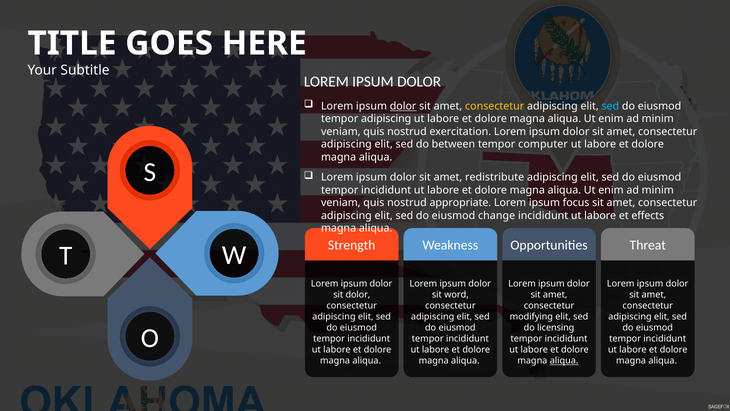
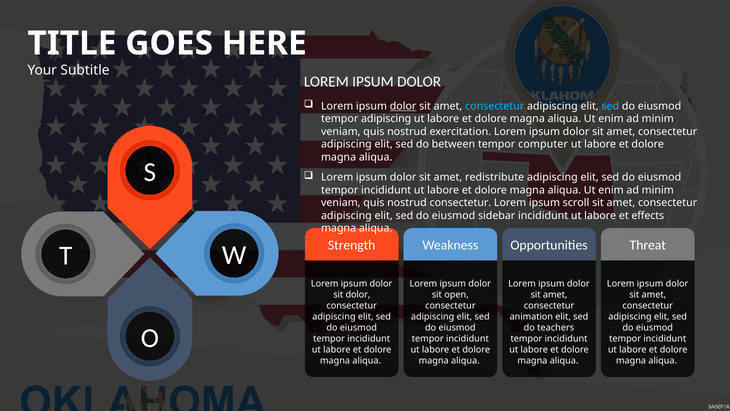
consectetur colour: yellow -> light blue (495, 106)
nostrud appropriate: appropriate -> consectetur (460, 203)
focus: focus -> scroll (576, 203)
change: change -> sidebar (497, 215)
word: word -> open (456, 295)
modifying: modifying -> animation (531, 317)
licensing: licensing -> teachers (556, 327)
aliqua underline: present -> none (564, 360)
